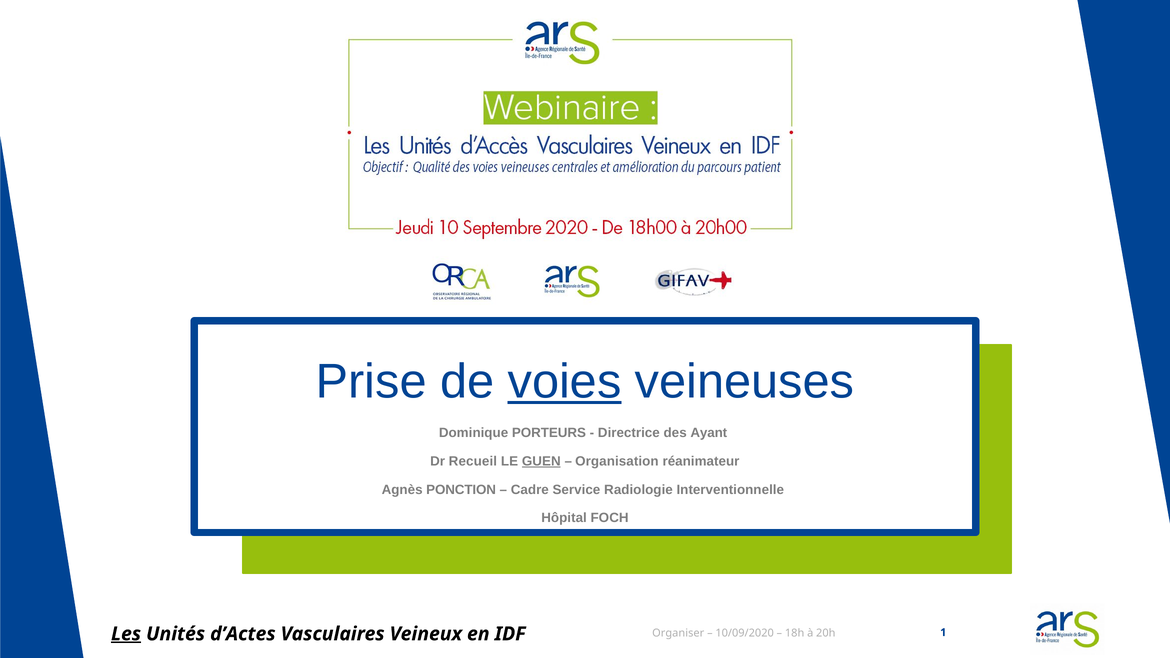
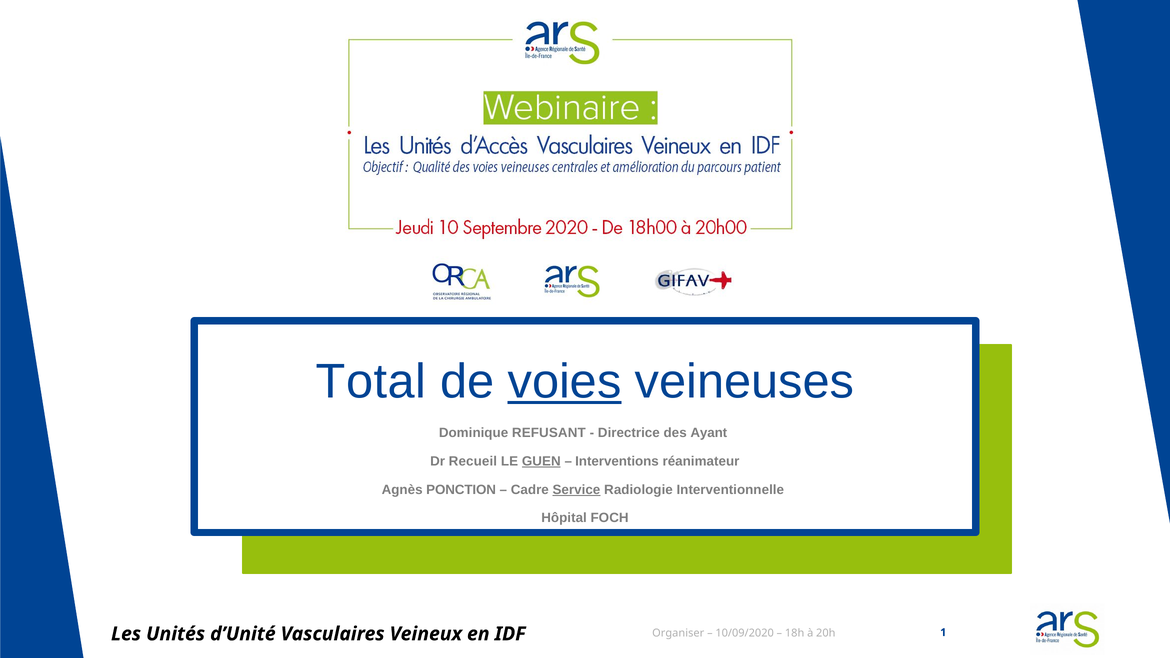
Prise: Prise -> Total (371, 382)
PORTEURS: PORTEURS -> REFUSANT (549, 433)
Organisation: Organisation -> Interventions (617, 461)
Service underline: none -> present (576, 490)
Les underline: present -> none (126, 634)
d’Actes: d’Actes -> d’Unité (243, 634)
